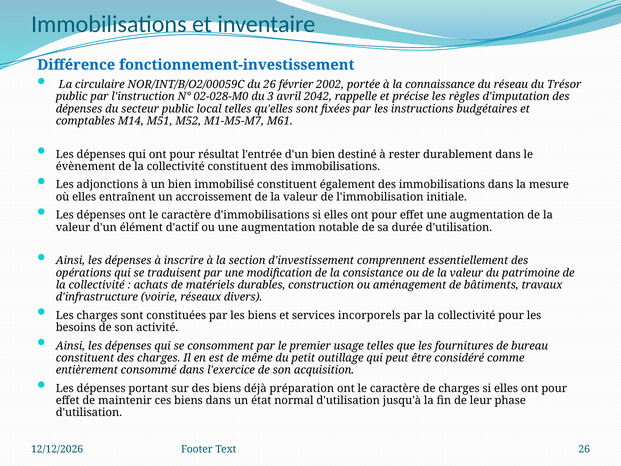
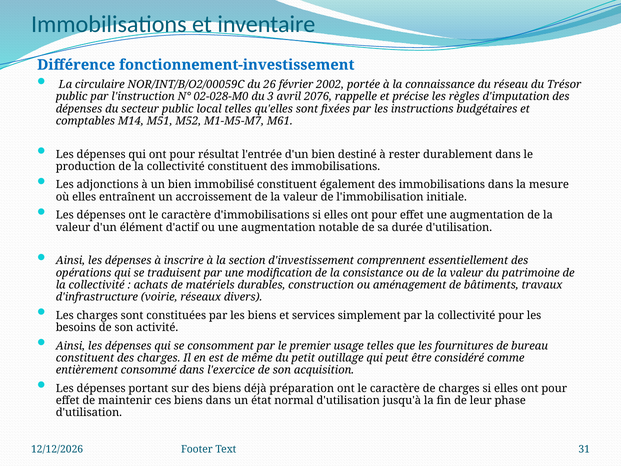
2042: 2042 -> 2076 (318, 97)
évènement: évènement -> production (86, 166)
incorporels: incorporels -> simplement (369, 315)
Text 26: 26 -> 31 (584, 449)
